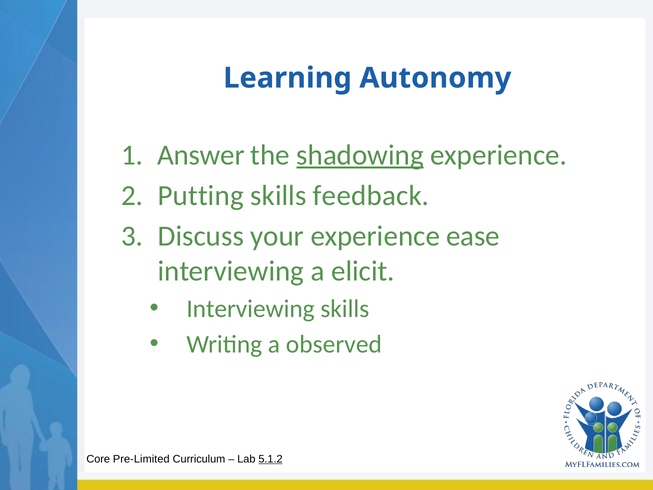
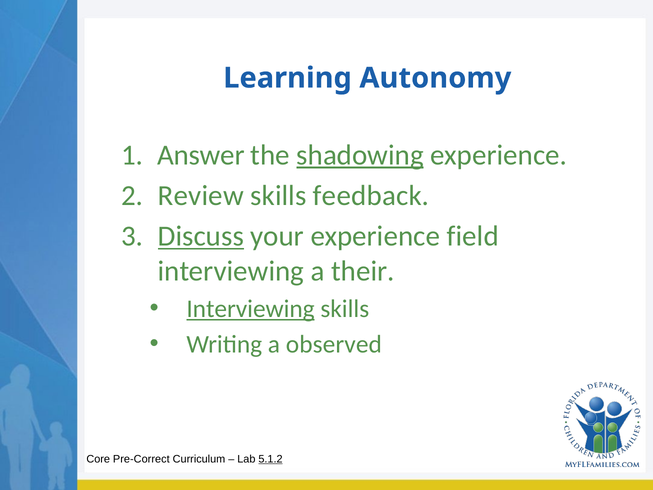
Putting: Putting -> Review (201, 196)
Discuss underline: none -> present (201, 236)
ease: ease -> field (473, 236)
elicit: elicit -> their (363, 271)
Interviewing underline: none -> present (251, 309)
Pre-Limited: Pre-Limited -> Pre-Correct (141, 459)
